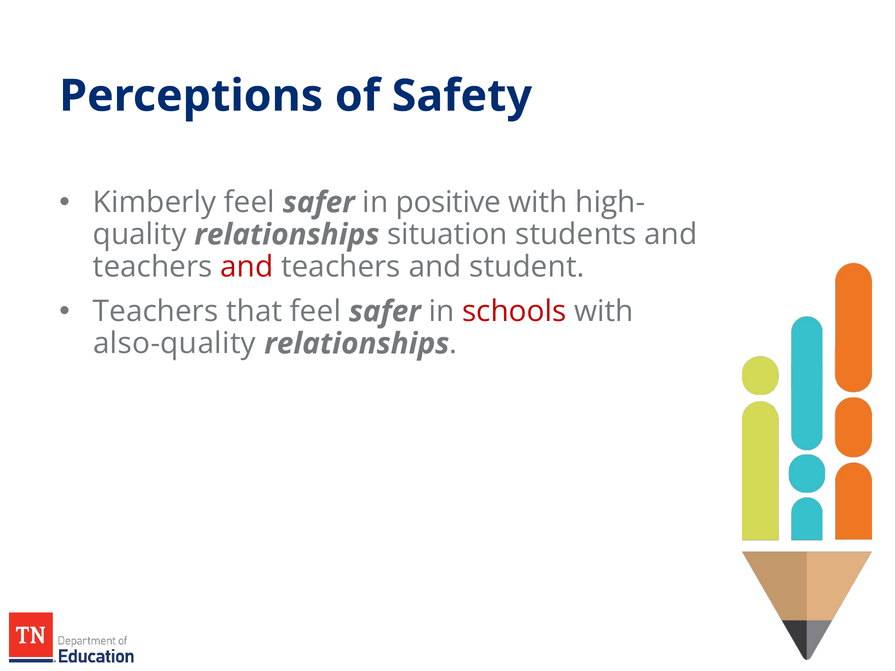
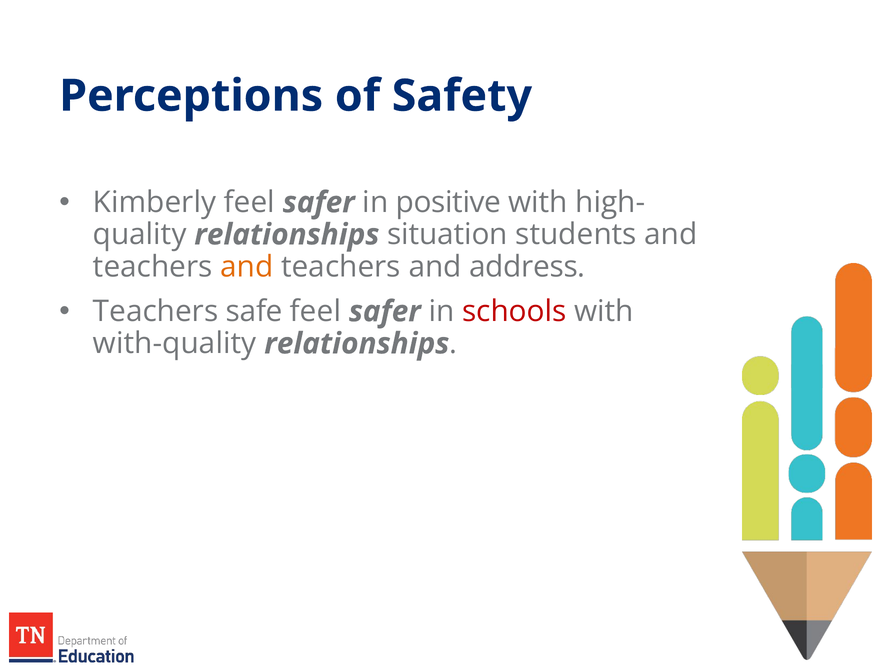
and colour: red -> orange (247, 267)
student: student -> address (527, 267)
that: that -> safe (254, 312)
also-quality: also-quality -> with-quality (175, 344)
